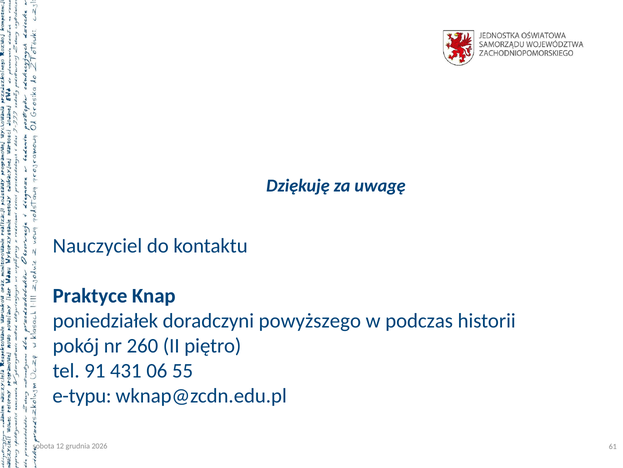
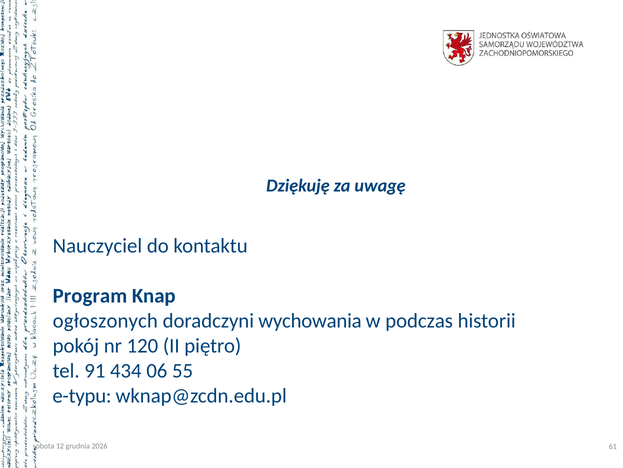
Praktyce: Praktyce -> Program (90, 296)
poniedziałek: poniedziałek -> ogłoszonych (105, 320)
powyższego: powyższego -> wychowania (310, 320)
260: 260 -> 120 (142, 345)
431: 431 -> 434 (126, 370)
